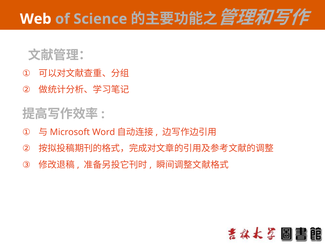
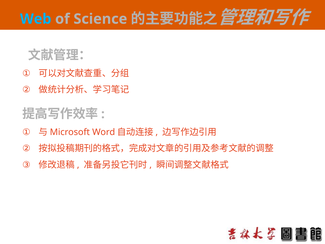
Web colour: white -> light blue (36, 19)
